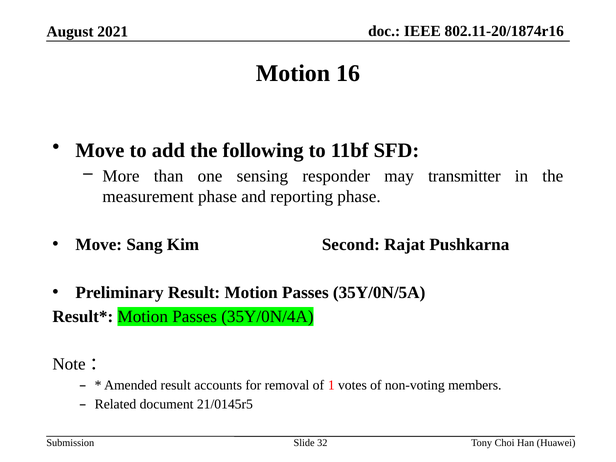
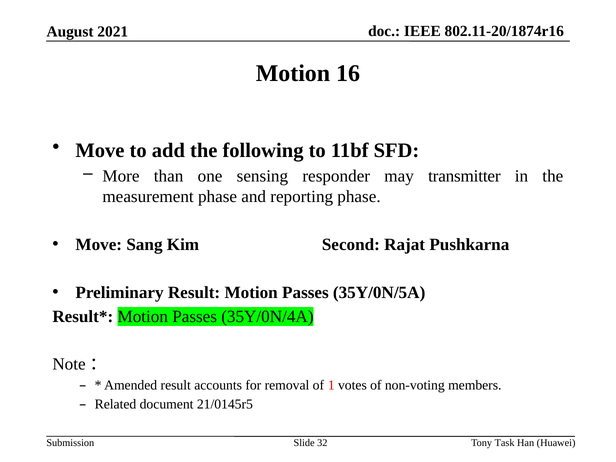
Choi: Choi -> Task (505, 443)
